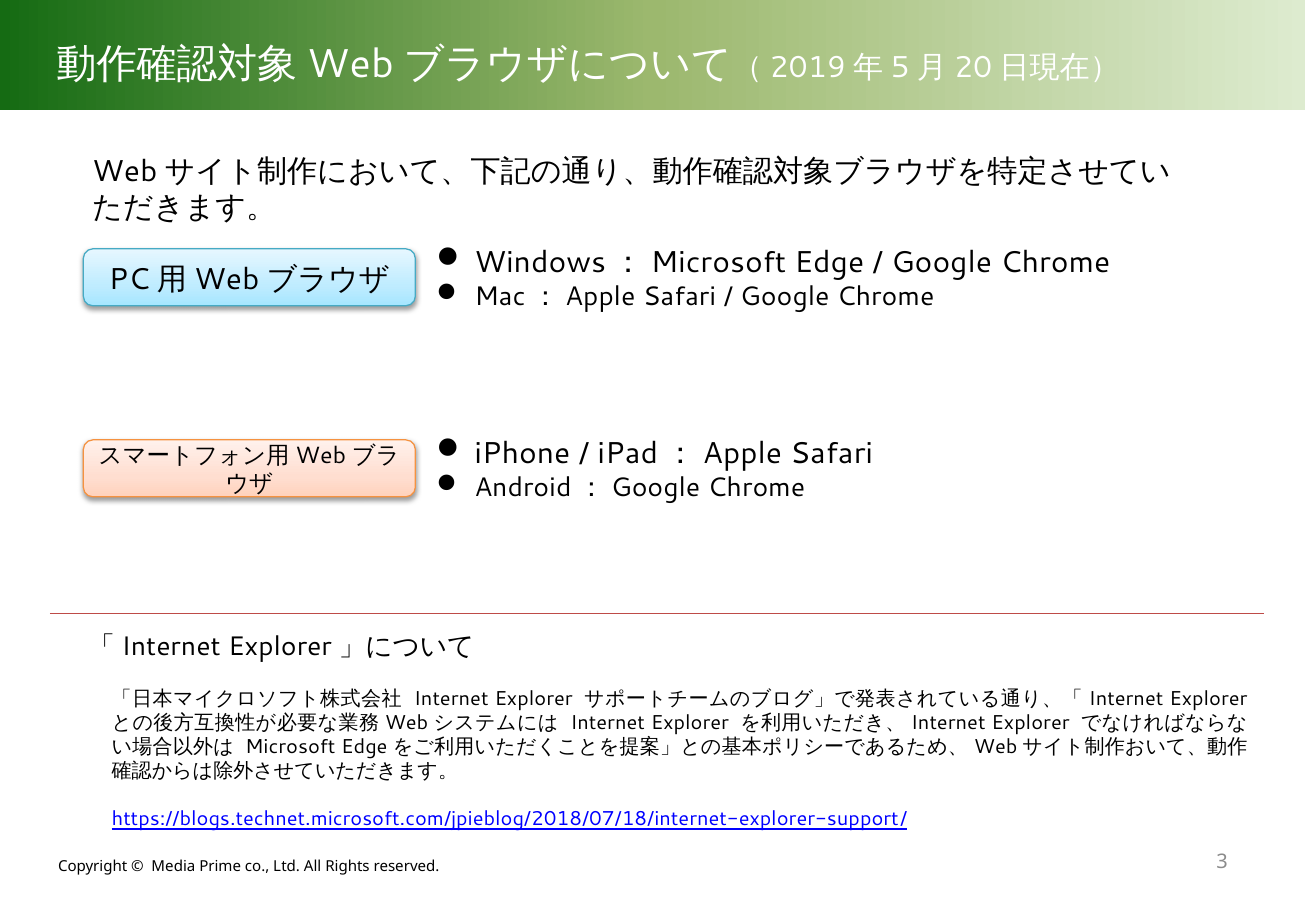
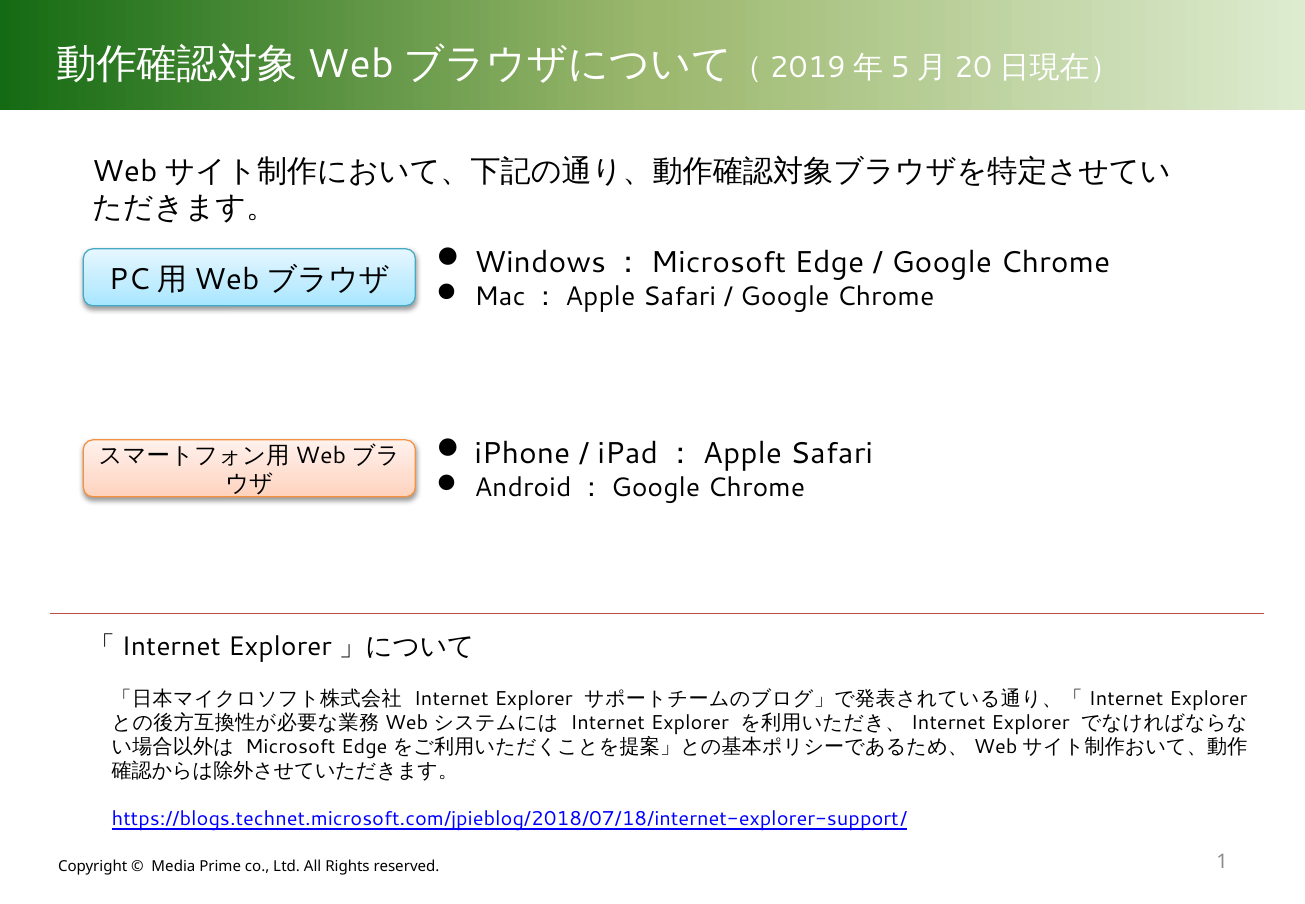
3: 3 -> 1 (1222, 861)
